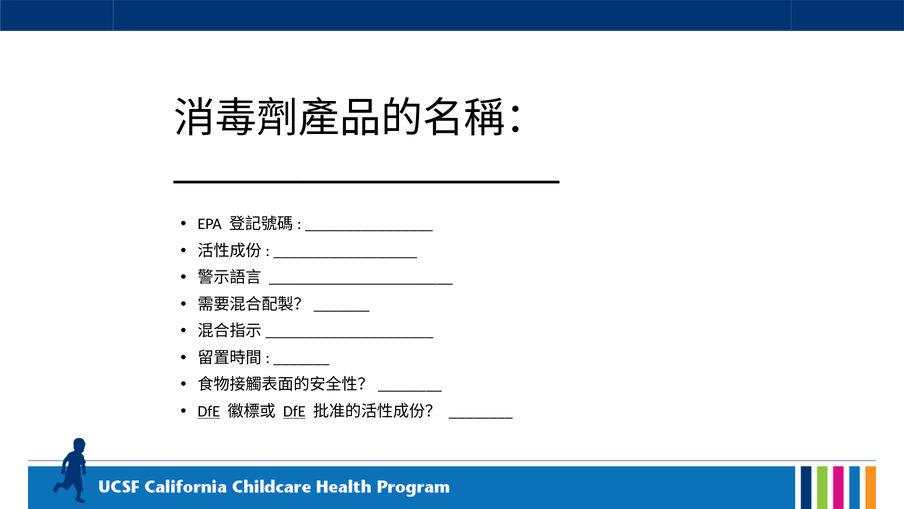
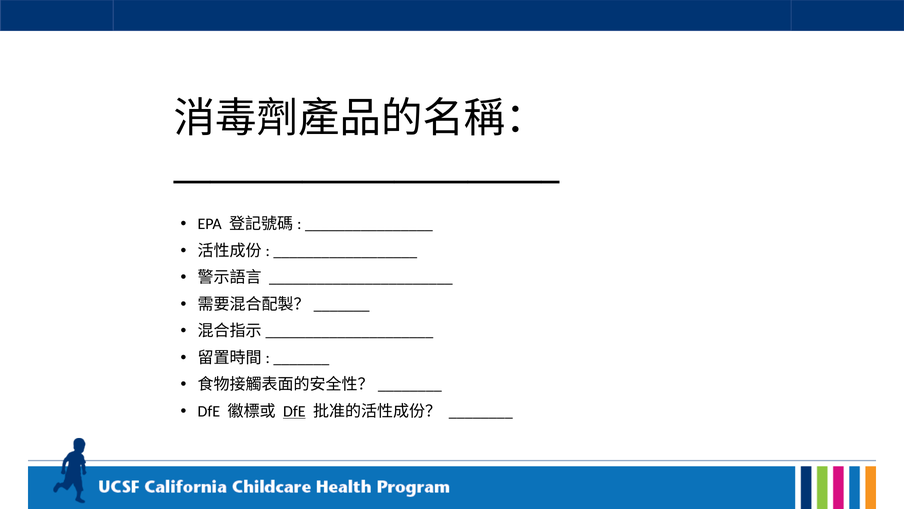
DfE underline: present -> none (209, 411)
